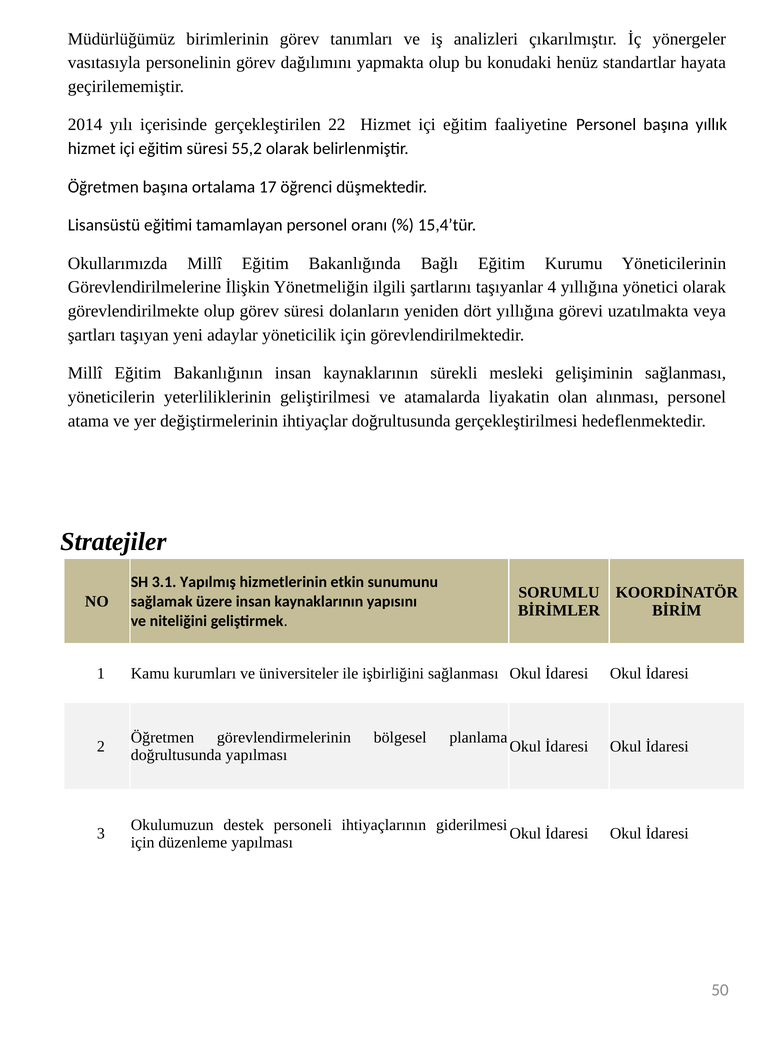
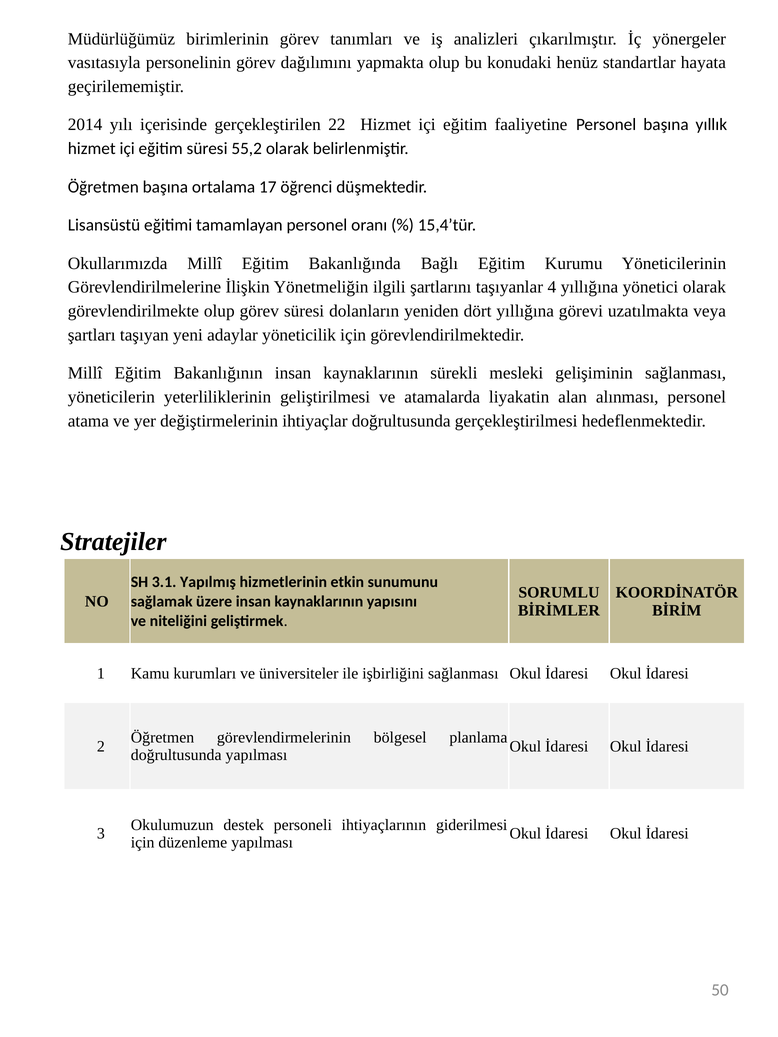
olan: olan -> alan (573, 397)
